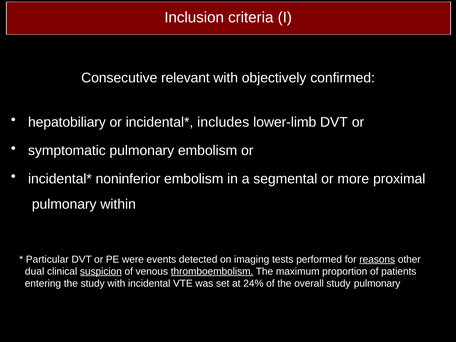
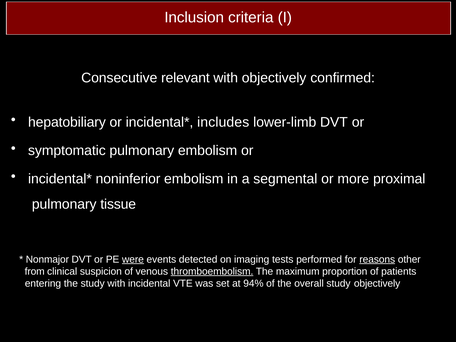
within: within -> tissue (118, 204)
Particular: Particular -> Nonmajor (47, 259)
were underline: none -> present (133, 259)
dual: dual -> from (35, 271)
suspicion underline: present -> none (101, 271)
24%: 24% -> 94% (253, 283)
study pulmonary: pulmonary -> objectively (377, 283)
